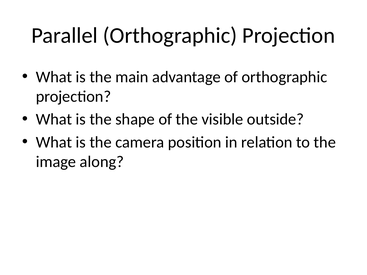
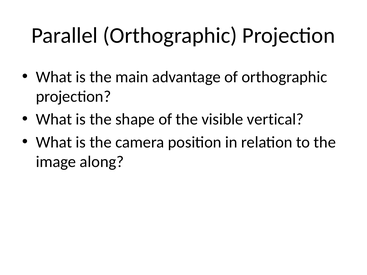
outside: outside -> vertical (275, 119)
